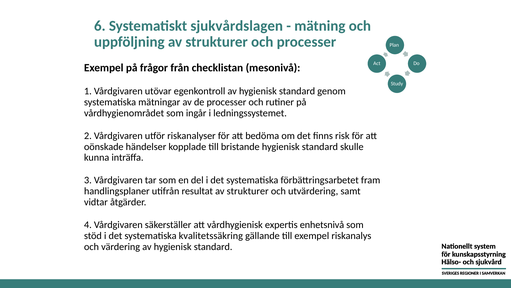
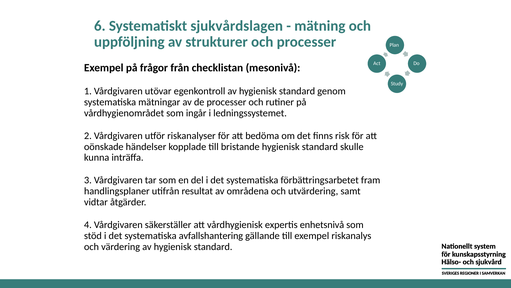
resultat av strukturer: strukturer -> områdena (248, 191)
kvalitetssäkring: kvalitetssäkring -> avfallshantering (211, 235)
